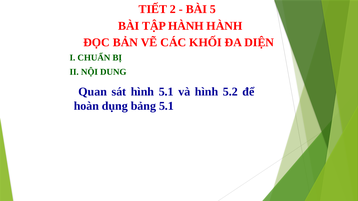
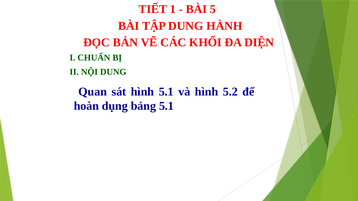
2: 2 -> 1 (173, 9)
TẬP HÀNH: HÀNH -> DUNG (186, 26)
